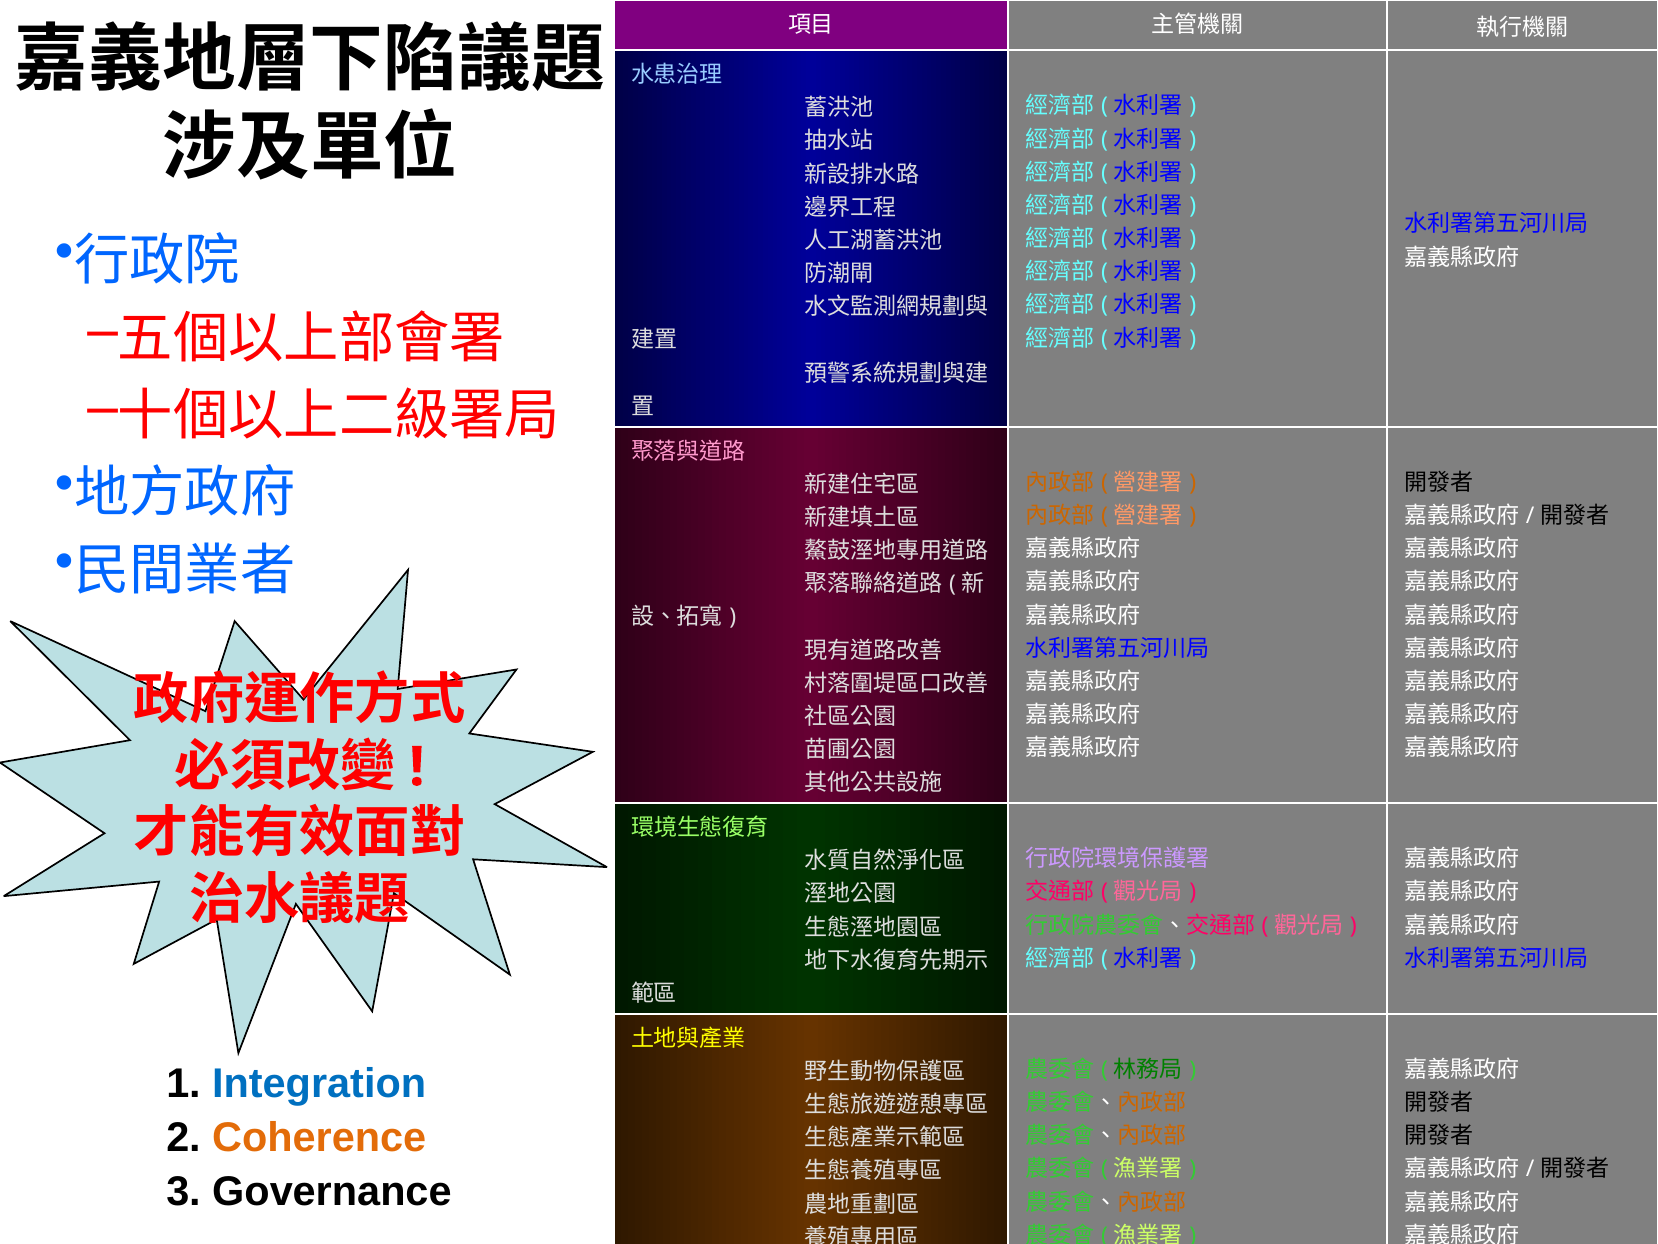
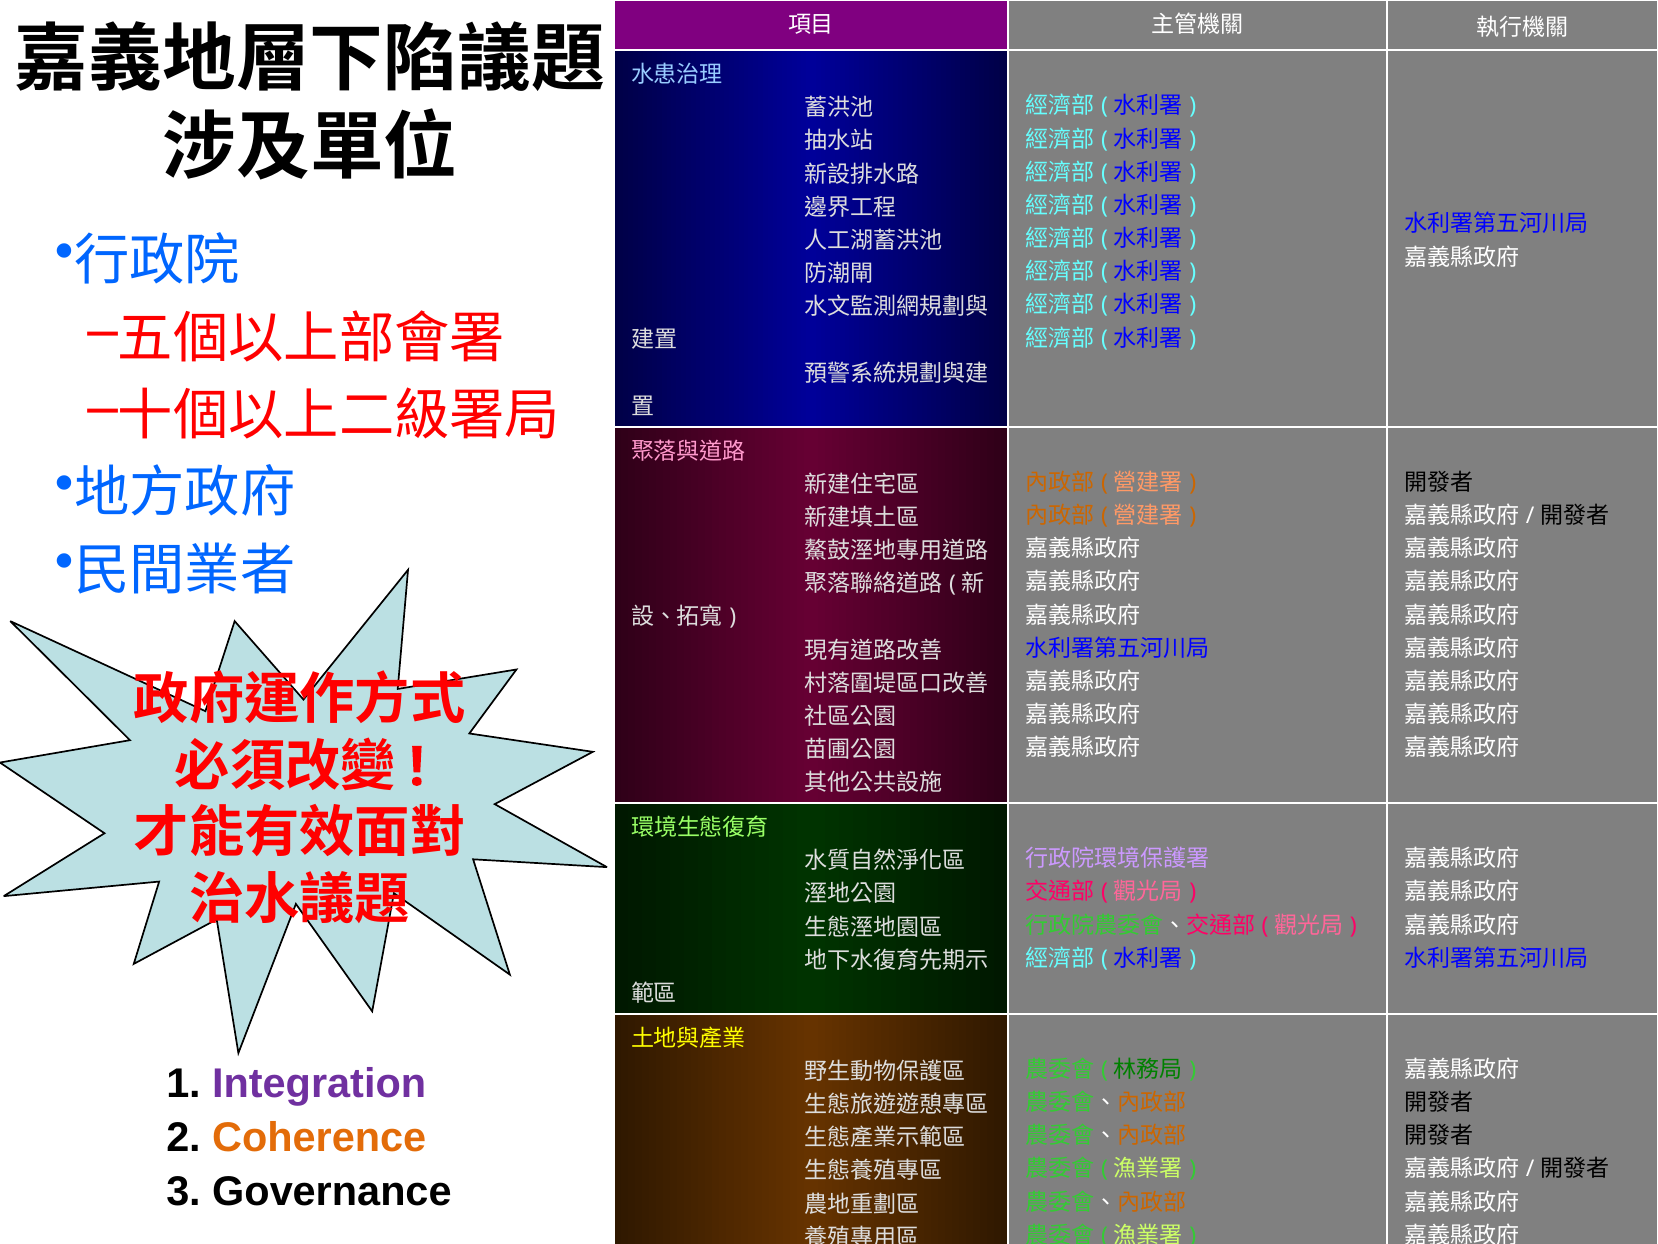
Integration colour: blue -> purple (319, 1084)
